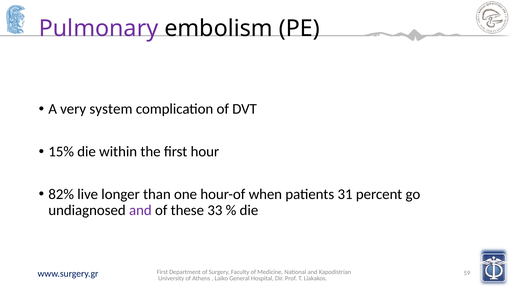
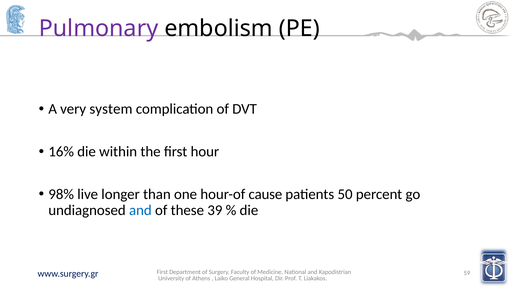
15%: 15% -> 16% (61, 152)
82%: 82% -> 98% (61, 195)
when: when -> cause (265, 195)
31: 31 -> 50 (345, 195)
and colour: purple -> blue (140, 211)
33: 33 -> 39 (215, 211)
